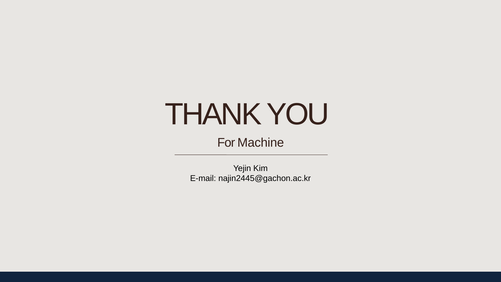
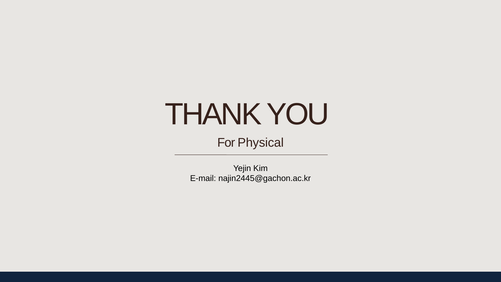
Machine: Machine -> Physical (261, 143)
